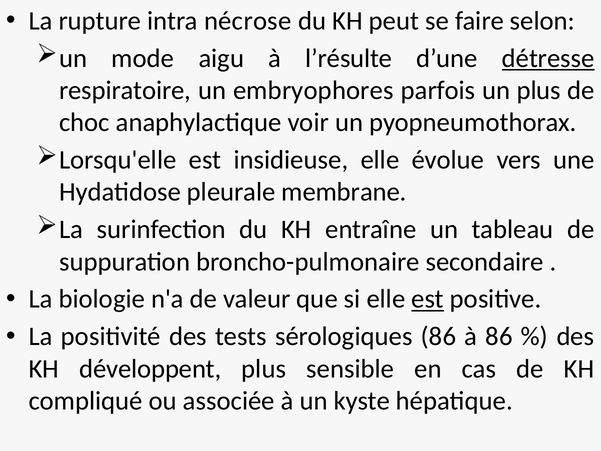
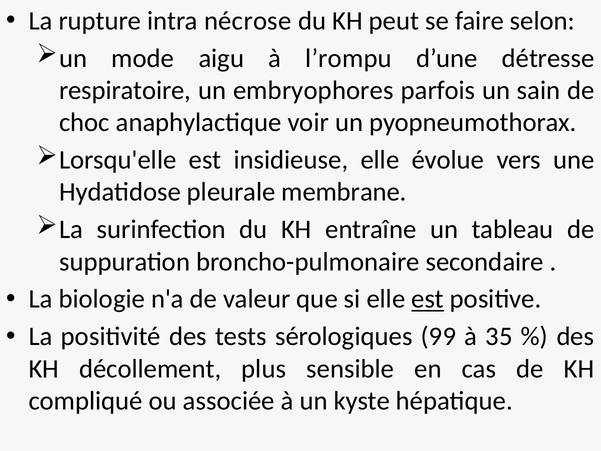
l’résulte: l’résulte -> l’rompu (349, 58)
détresse underline: present -> none (548, 58)
un plus: plus -> sain (539, 90)
sérologiques 86: 86 -> 99 (438, 336)
à 86: 86 -> 35 (499, 336)
développent: développent -> décollement (150, 369)
